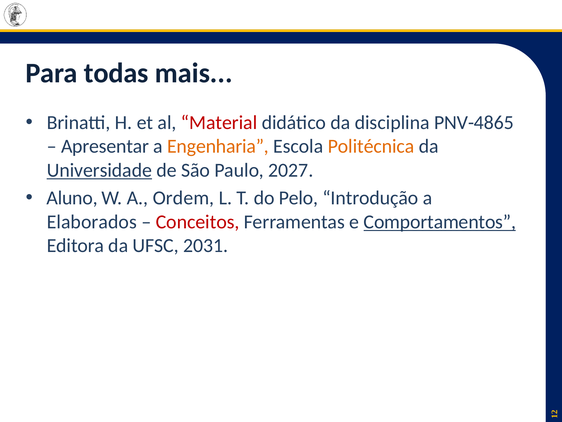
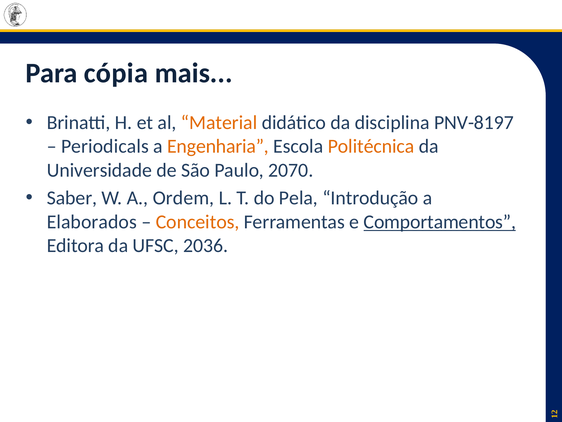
todas: todas -> cópia (116, 73)
Material colour: red -> orange (219, 122)
PNV-4865: PNV-4865 -> PNV-8197 (474, 122)
Apresentar: Apresentar -> Periodicals (105, 146)
Universidade underline: present -> none (99, 170)
2027: 2027 -> 2070 (291, 170)
Aluno: Aluno -> Saber (72, 198)
Pelo: Pelo -> Pela (298, 198)
Conceitos colour: red -> orange (198, 222)
2031: 2031 -> 2036 (206, 245)
